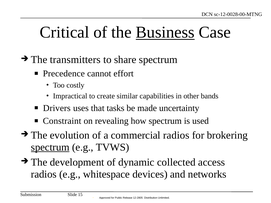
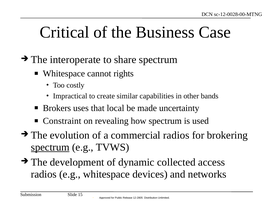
Business underline: present -> none (165, 32)
transmitters: transmitters -> interoperate (75, 60)
Precedence: Precedence -> Whitespace (64, 74)
effort: effort -> rights (124, 74)
Drivers: Drivers -> Brokers (57, 108)
tasks: tasks -> local (115, 108)
